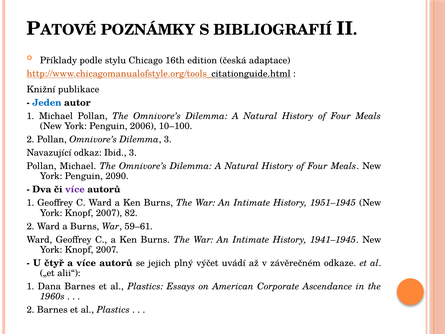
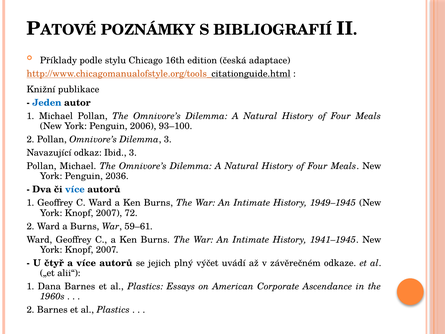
10–100: 10–100 -> 93–100 (176, 126)
2090: 2090 -> 2036 (117, 176)
více colour: purple -> blue (75, 189)
1951–1945: 1951–1945 -> 1949–1945 (333, 203)
82: 82 -> 72 (131, 213)
